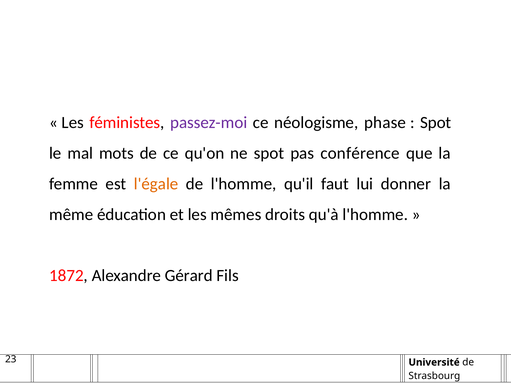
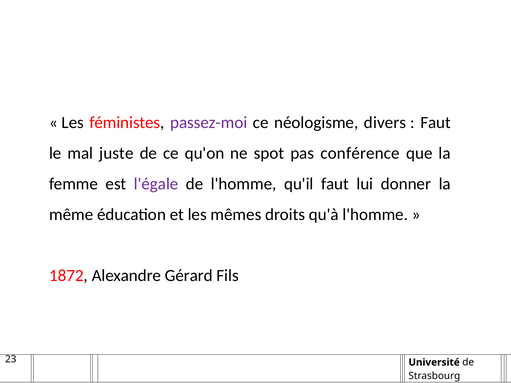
phase: phase -> divers (385, 123)
Spot: Spot -> Faut (436, 123)
mots: mots -> juste (116, 153)
l'égale colour: orange -> purple (156, 184)
